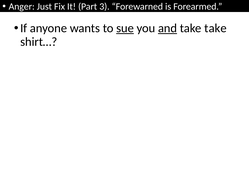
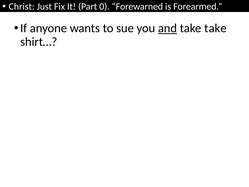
Anger: Anger -> Christ (22, 6)
3: 3 -> 0 (104, 6)
sue underline: present -> none (125, 28)
